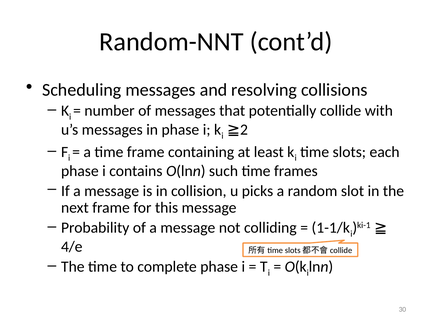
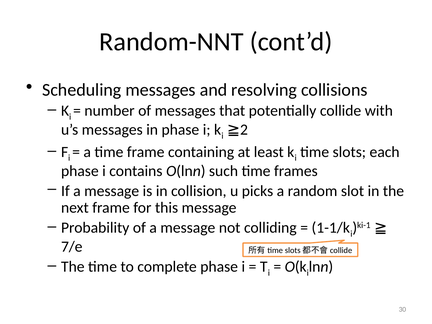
4/e: 4/e -> 7/e (72, 247)
